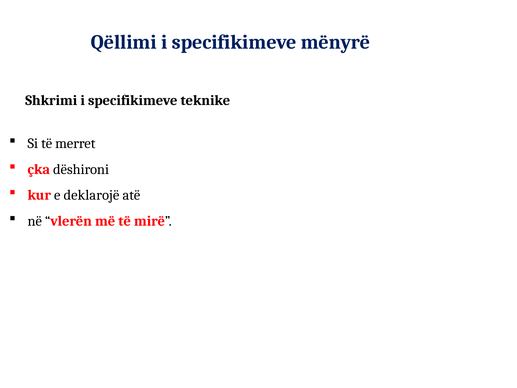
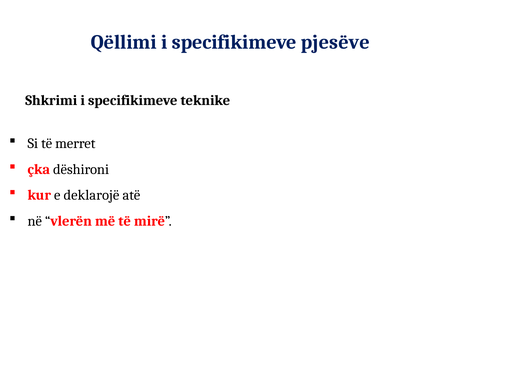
mënyrë: mënyrë -> pjesëve (335, 42)
